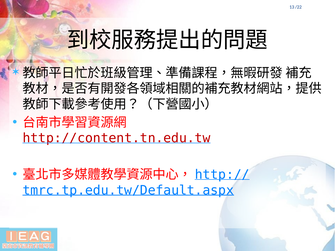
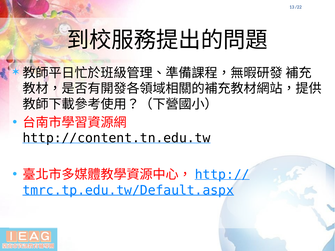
http://content.tn.edu.tw colour: red -> black (116, 138)
